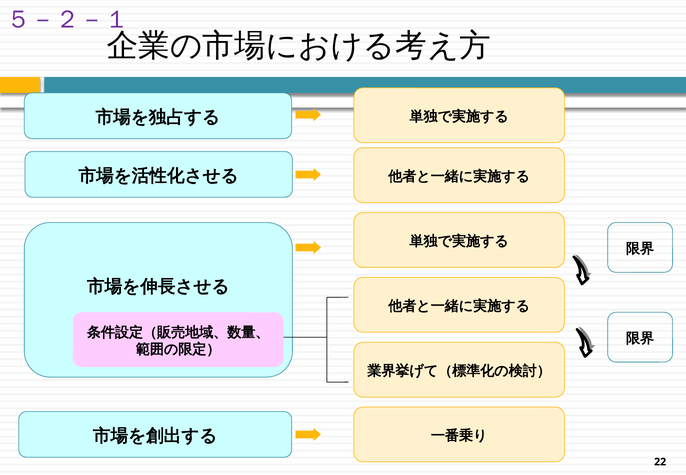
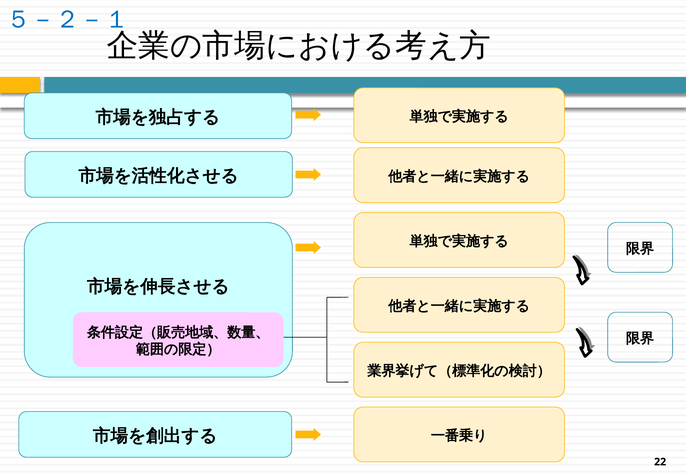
５－２－１ colour: purple -> blue (68, 20)
